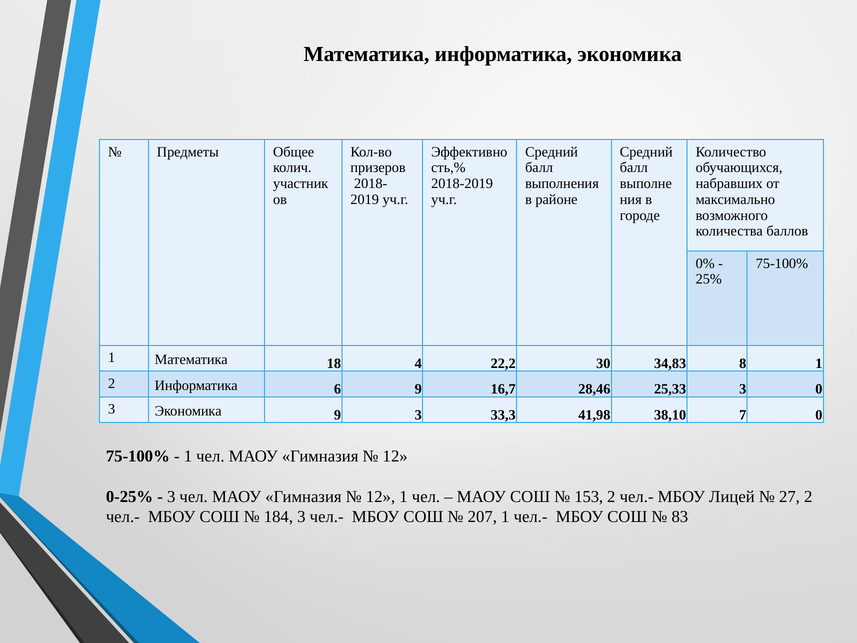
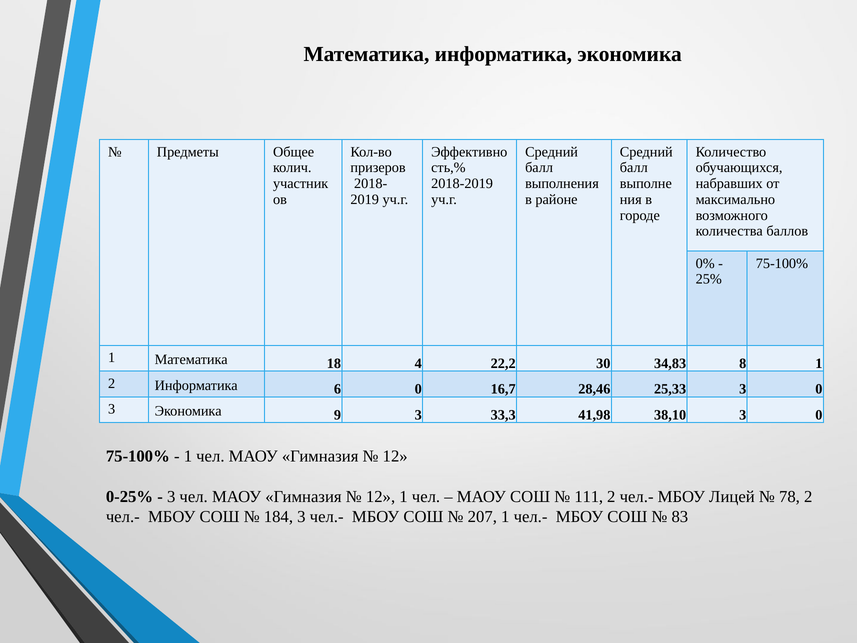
6 9: 9 -> 0 (418, 389)
38,10 7: 7 -> 3 (743, 415)
153: 153 -> 111 (589, 496)
27: 27 -> 78 (789, 496)
